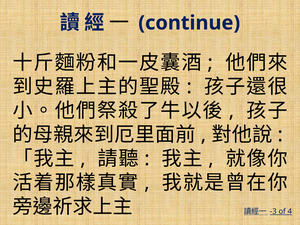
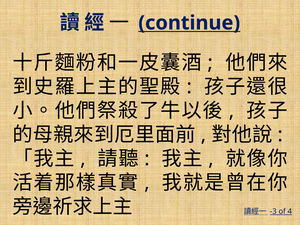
continue underline: none -> present (189, 23)
